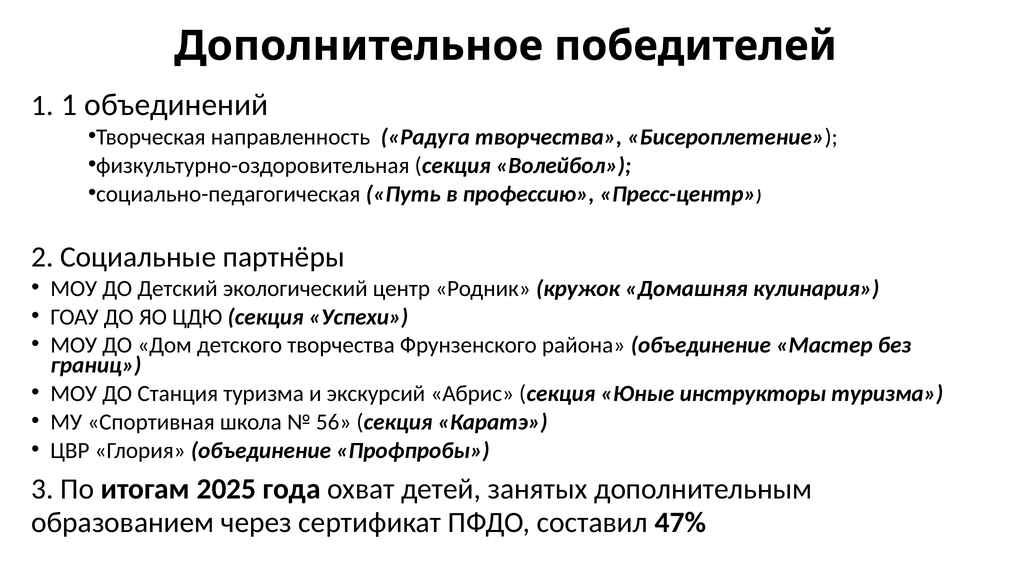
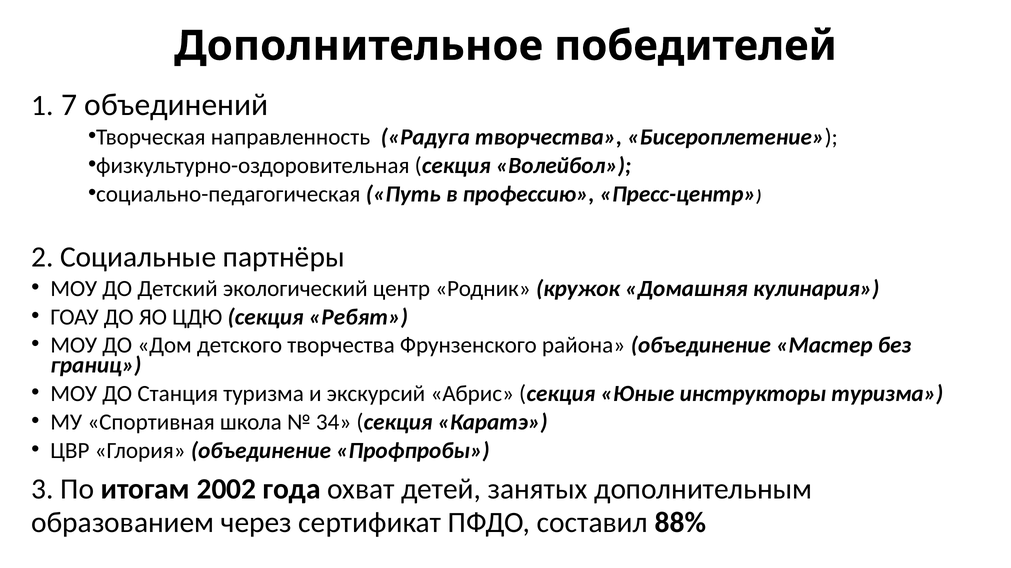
1 1: 1 -> 7 (69, 105)
Успехи: Успехи -> Ребят (358, 317)
56: 56 -> 34 (334, 423)
2025: 2025 -> 2002 (226, 489)
47%: 47% -> 88% (680, 523)
